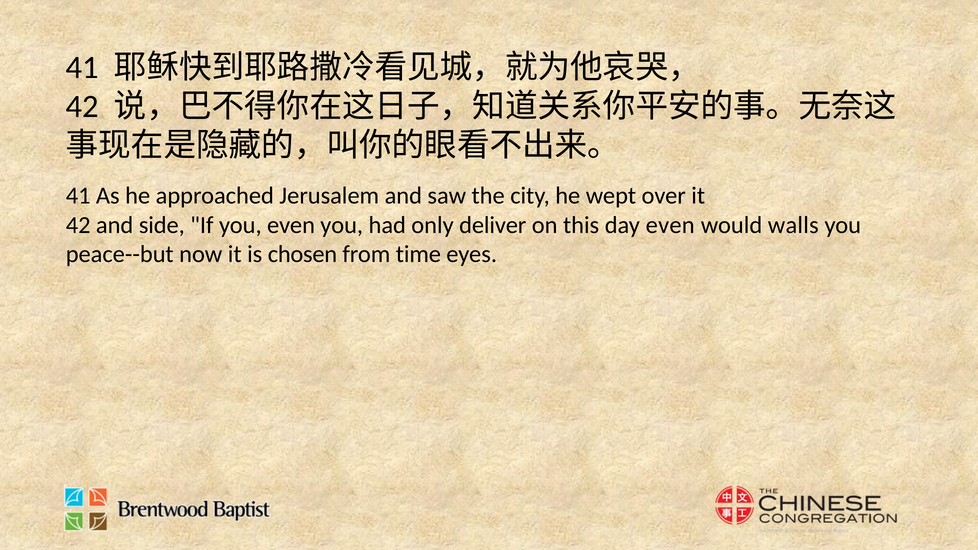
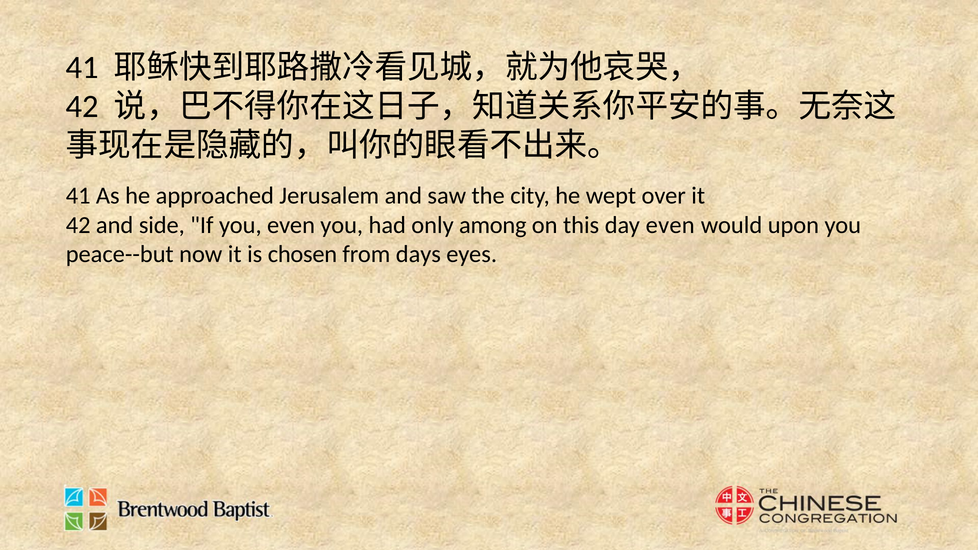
deliver: deliver -> among (493, 225)
walls: walls -> upon (793, 225)
time: time -> days (418, 254)
